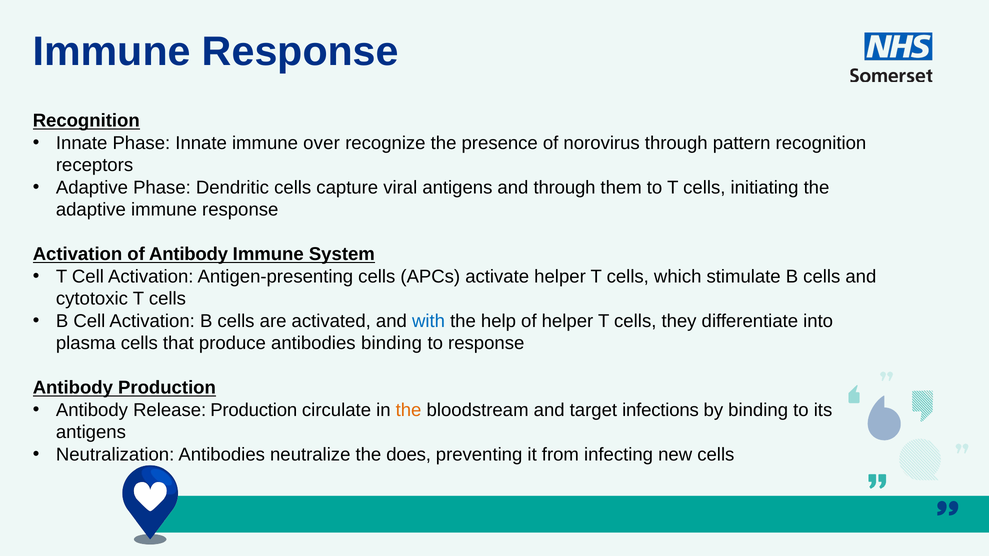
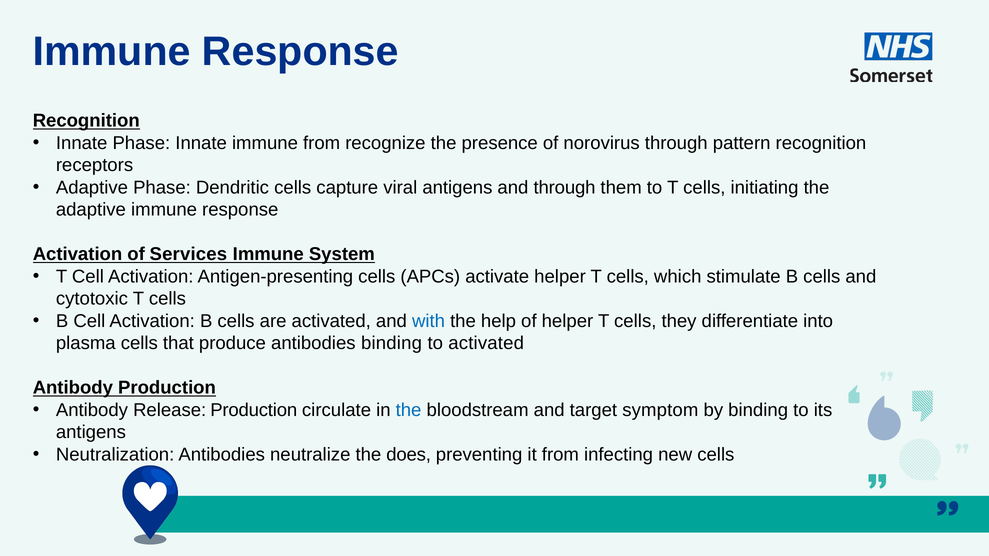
immune over: over -> from (322, 143)
of Antibody: Antibody -> Services (188, 254)
to response: response -> activated (486, 343)
the colour: orange -> blue (409, 410)
infections: infections -> symptom (660, 410)
